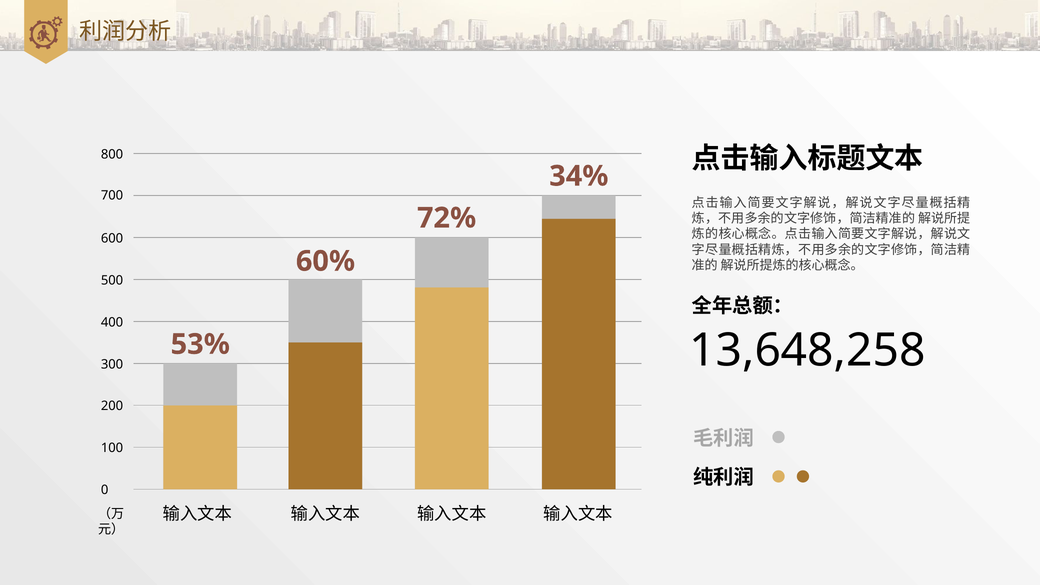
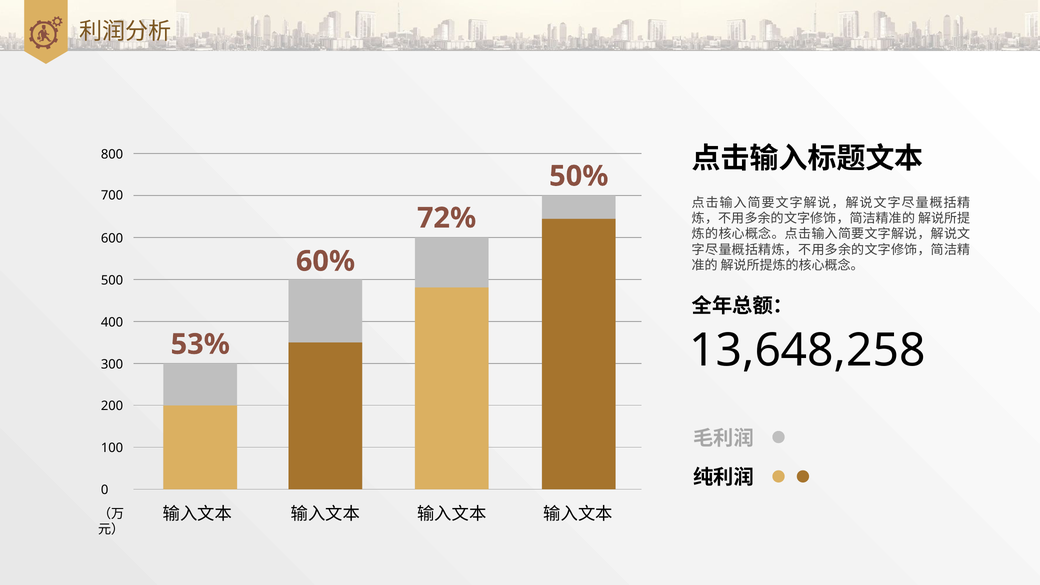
34%: 34% -> 50% (579, 176)
